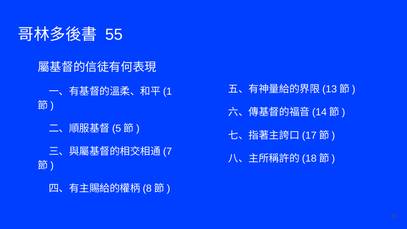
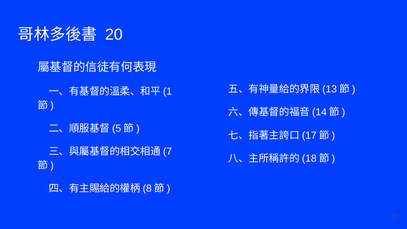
55: 55 -> 20 (114, 34)
